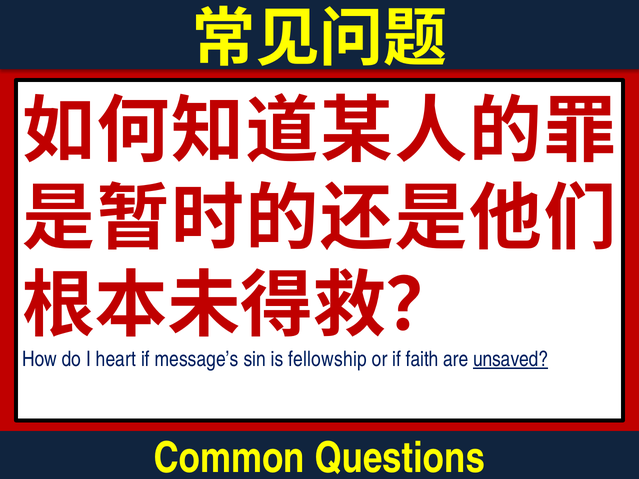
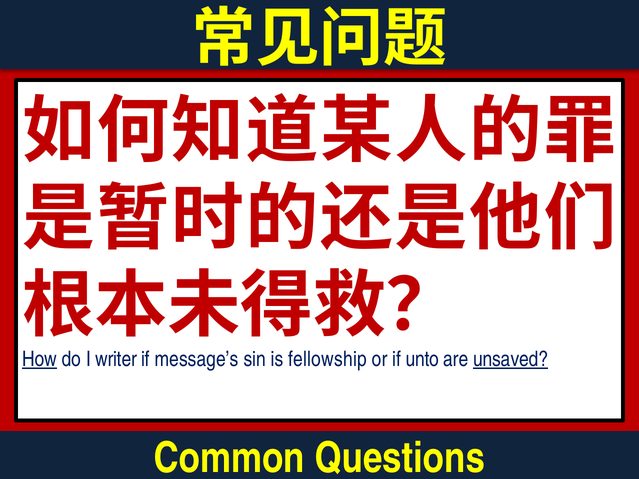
How underline: none -> present (40, 359)
heart: heart -> writer (116, 359)
faith: faith -> unto (422, 359)
